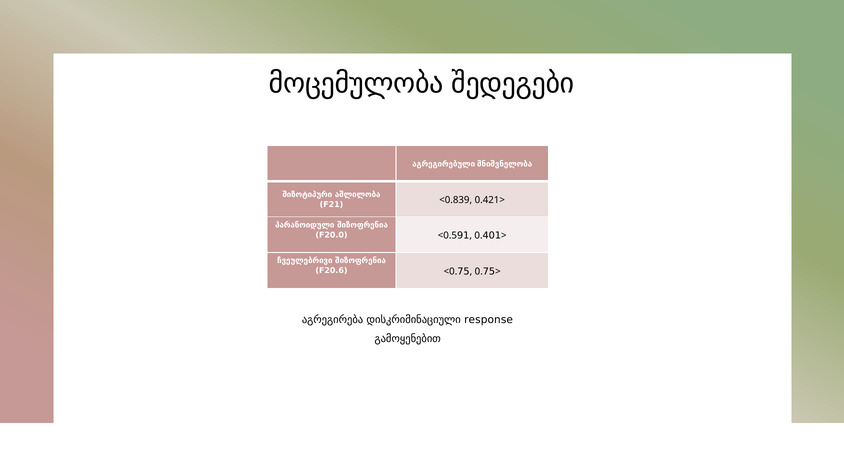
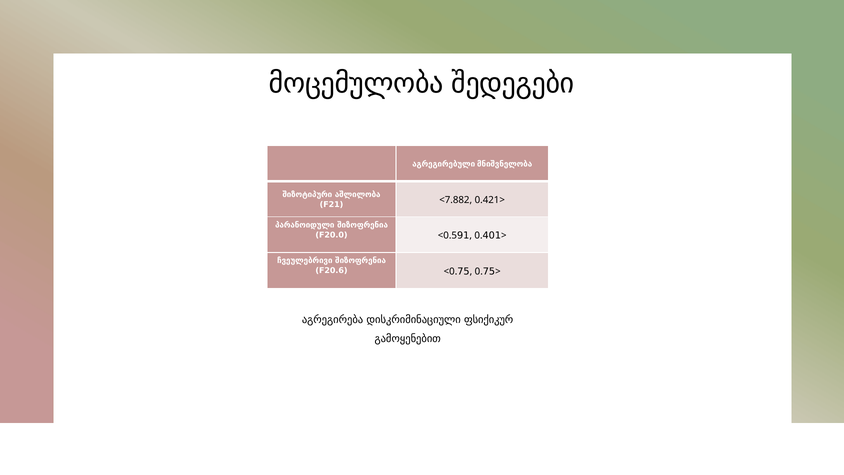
<0.839: <0.839 -> <7.882 (456, 200)
response: response -> ფსიქიკურ (489, 319)
